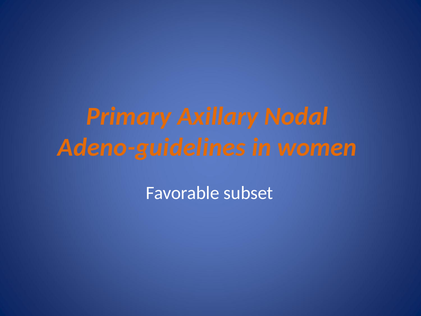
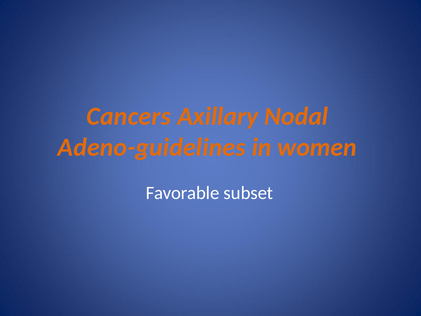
Primary: Primary -> Cancers (129, 116)
